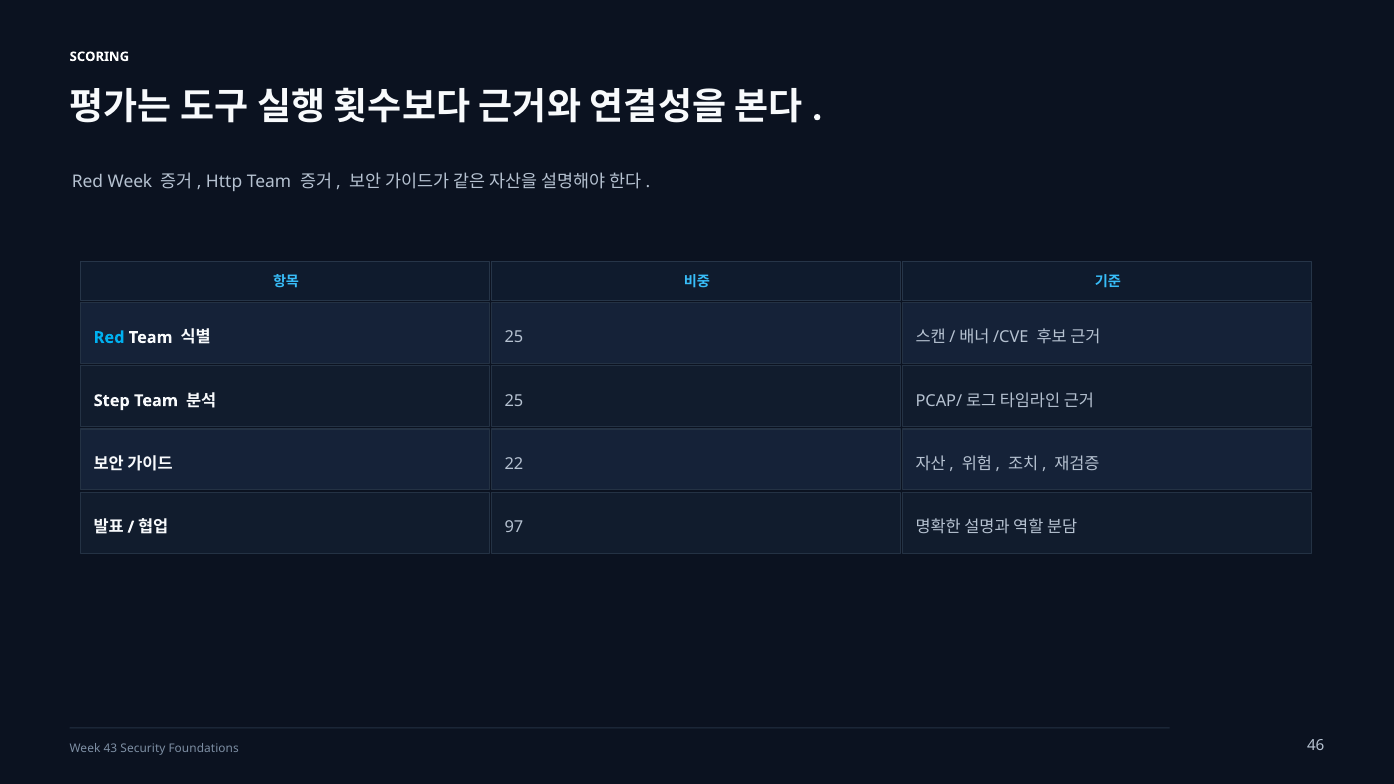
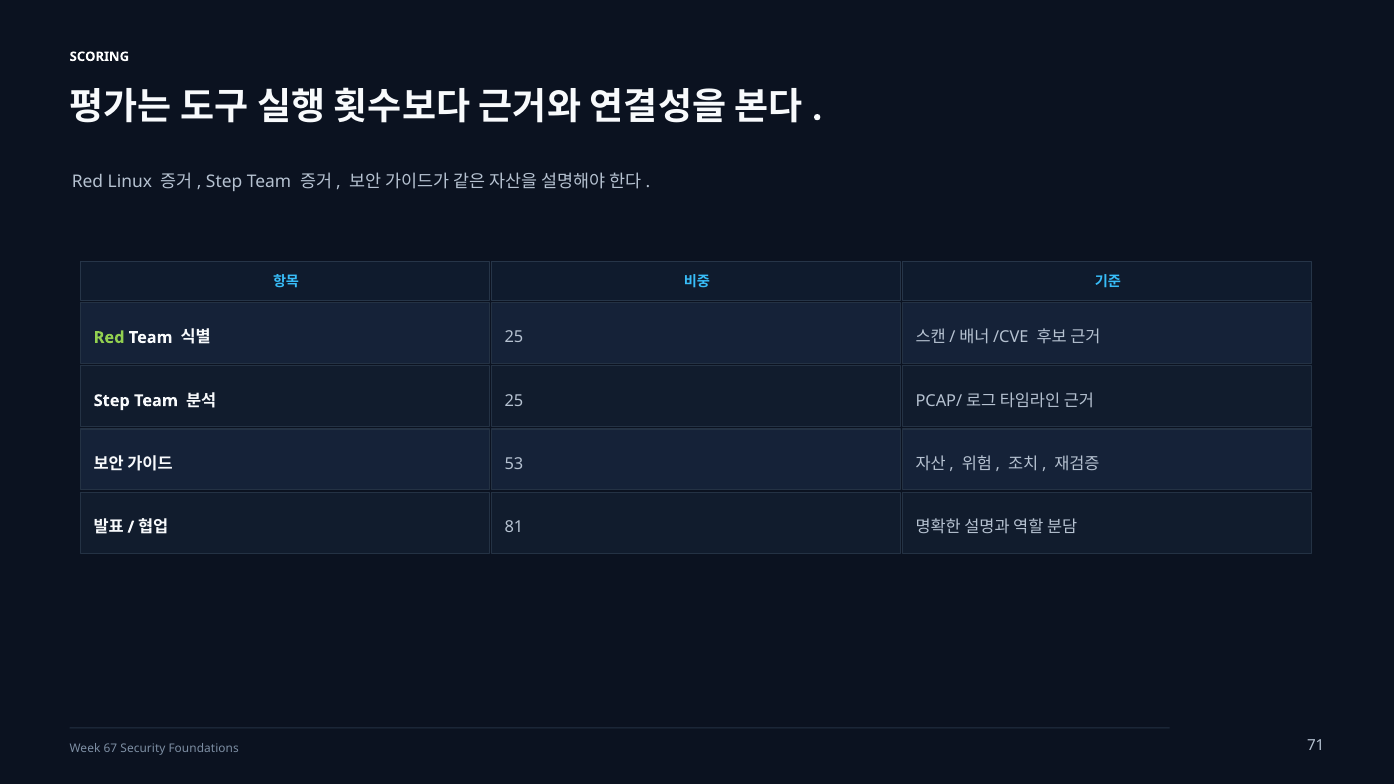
Red Week: Week -> Linux (130, 182)
Http: Http -> Step (224, 182)
Red colour: light blue -> light green (109, 338)
22: 22 -> 53 (514, 464)
97: 97 -> 81 (514, 527)
43: 43 -> 67 (110, 749)
46: 46 -> 71 (1316, 745)
